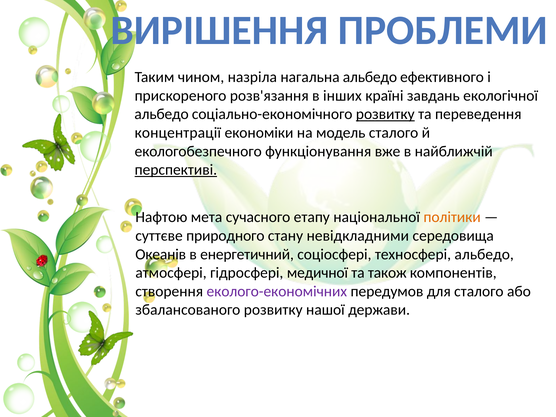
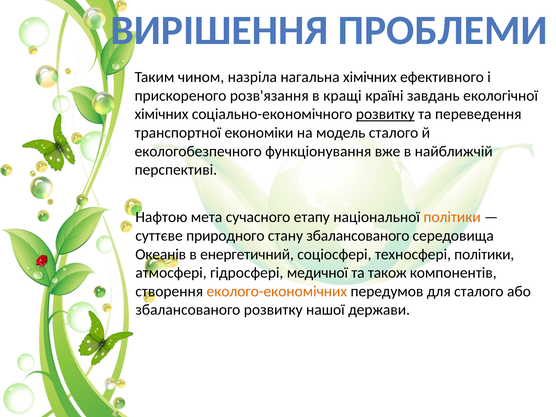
нагальна альбедо: альбедо -> хімічних (370, 77)
інших: інших -> кращі (342, 96)
альбедо: альбедо -> хімічних (162, 114)
концентрації: концентрації -> транспортної (178, 133)
перспективі underline: present -> none (176, 170)
стану невідкладними: невідкладними -> збалансованого (358, 236)
техносфері альбедо: альбедо -> політики (484, 254)
еколого-економічних colour: purple -> orange (277, 291)
